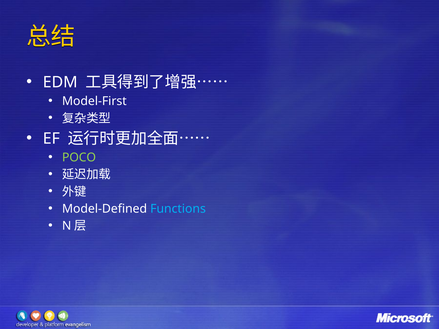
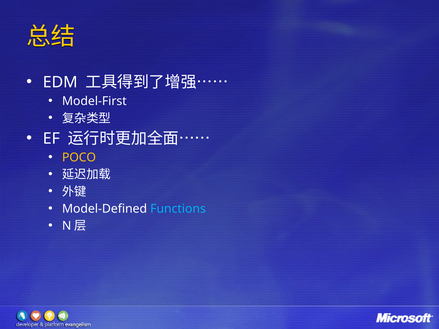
POCO colour: light green -> yellow (79, 158)
